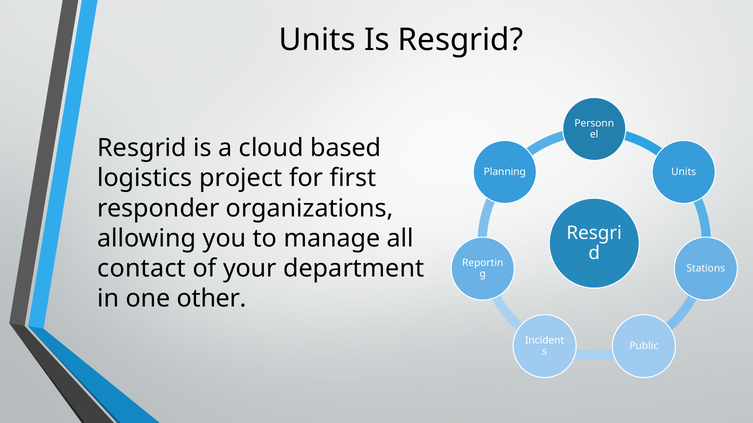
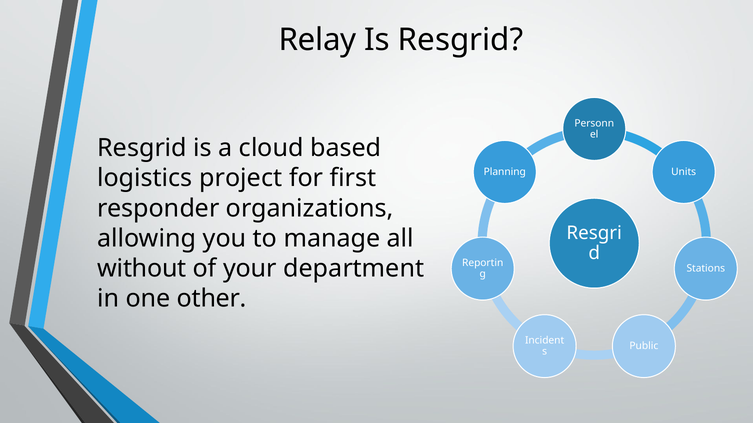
Units: Units -> Relay (318, 40)
contact: contact -> without (142, 269)
